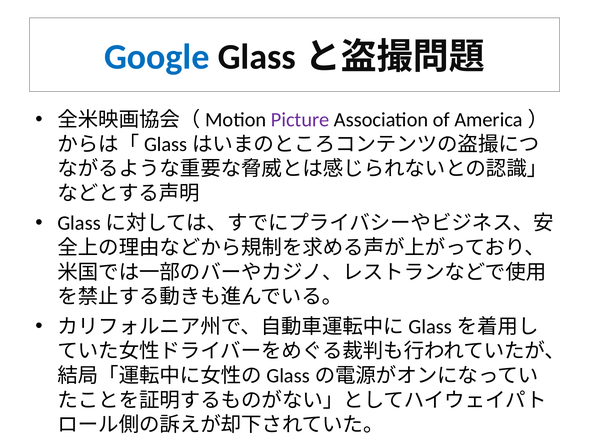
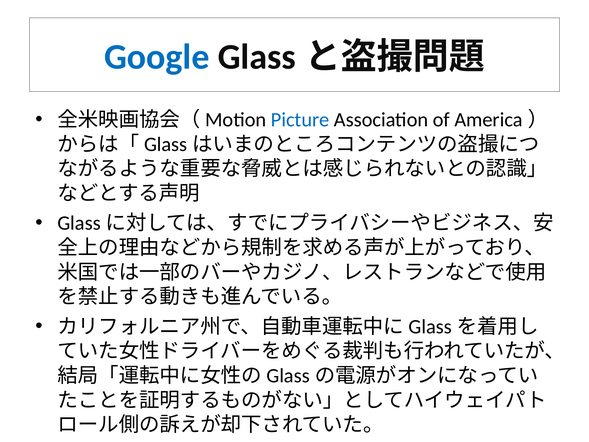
Picture colour: purple -> blue (300, 120)
